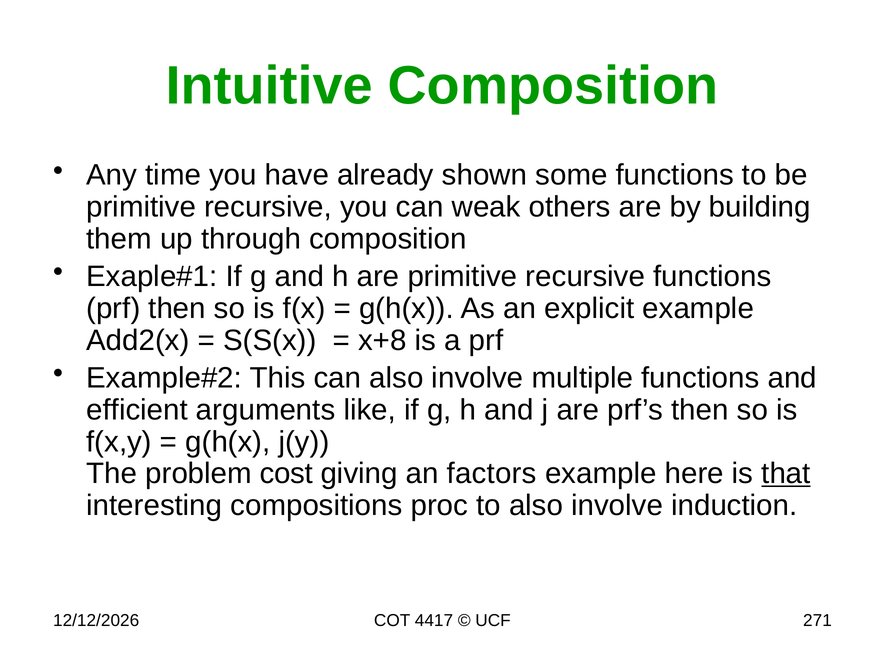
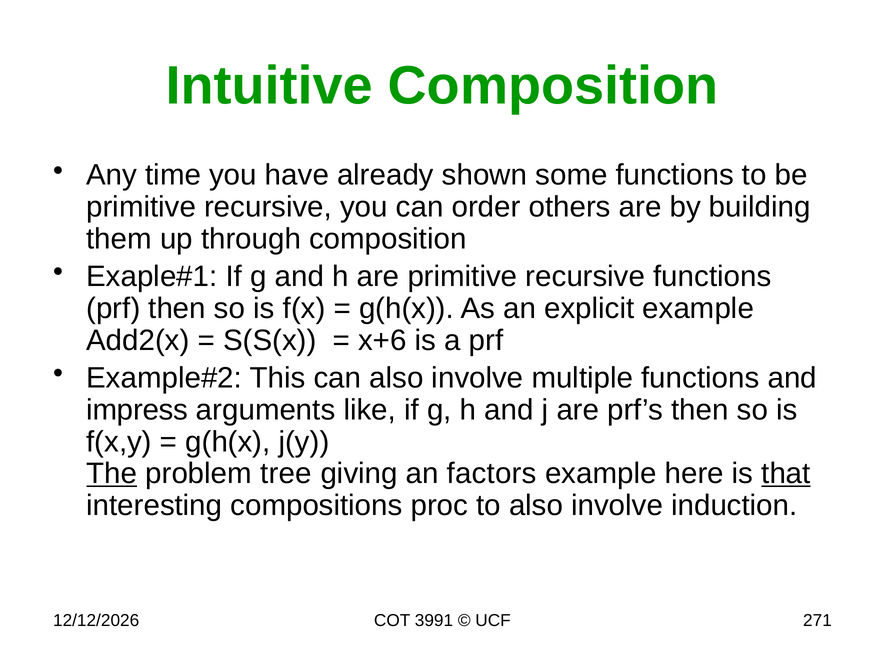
weak: weak -> order (486, 207)
x+8: x+8 -> x+6 (382, 340)
efficient: efficient -> impress (137, 410)
The underline: none -> present (112, 473)
cost: cost -> tree (286, 473)
4417: 4417 -> 3991 (434, 620)
